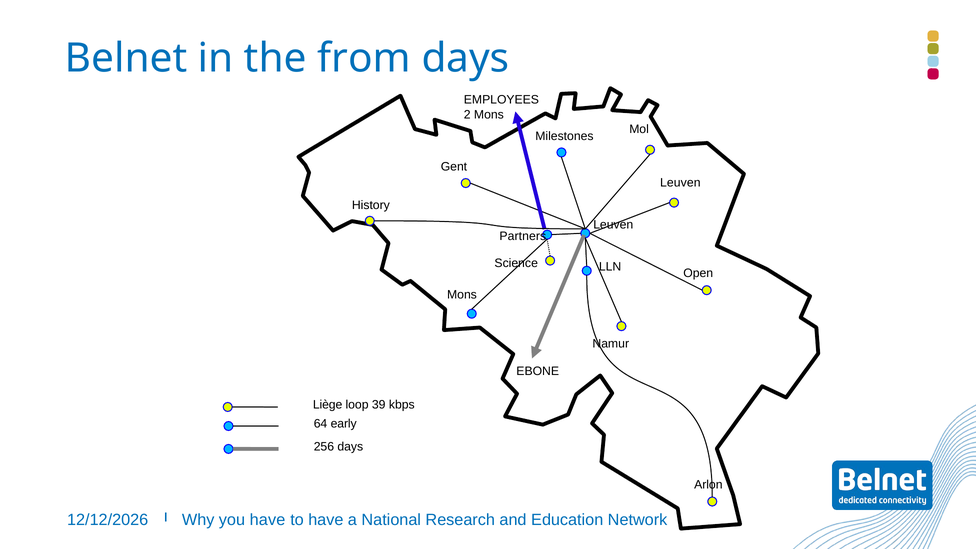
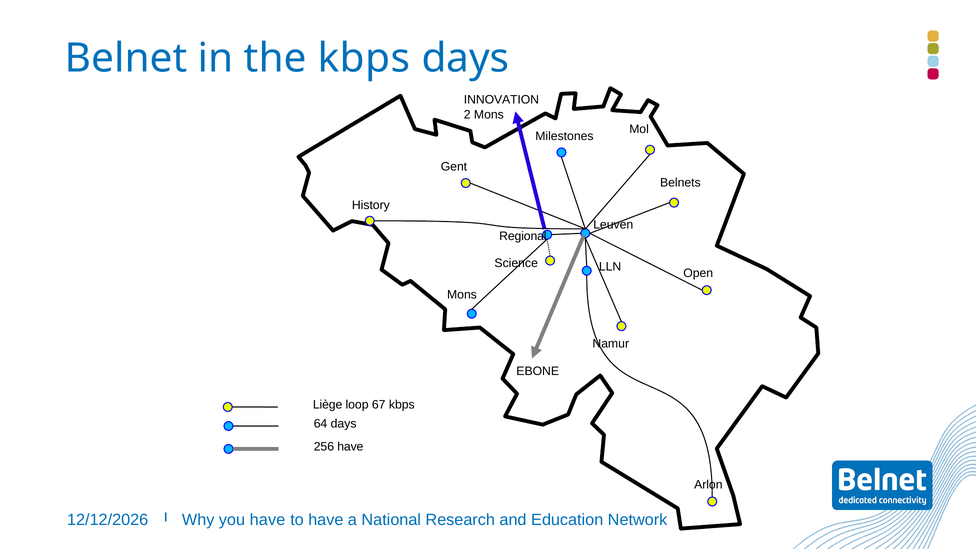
the from: from -> kbps (364, 58)
EMPLOYEES: EMPLOYEES -> INNOVATION (501, 100)
Leuven: Leuven -> Belnets (680, 183)
Partners: Partners -> Regional (523, 236)
39: 39 -> 67 (379, 405)
64 early: early -> days (344, 424)
256 days: days -> have (350, 447)
